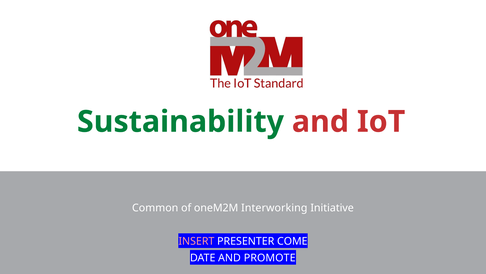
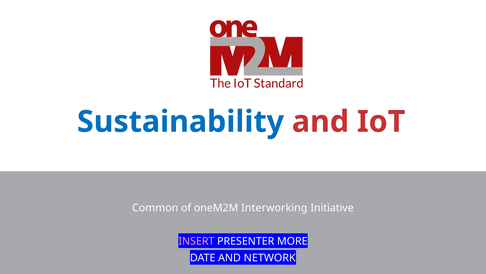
Sustainability colour: green -> blue (180, 121)
COME: COME -> MORE (292, 241)
PROMOTE: PROMOTE -> NETWORK (270, 257)
